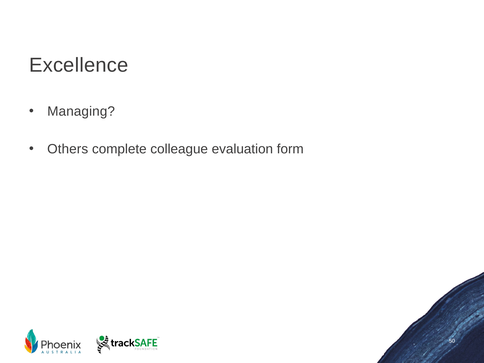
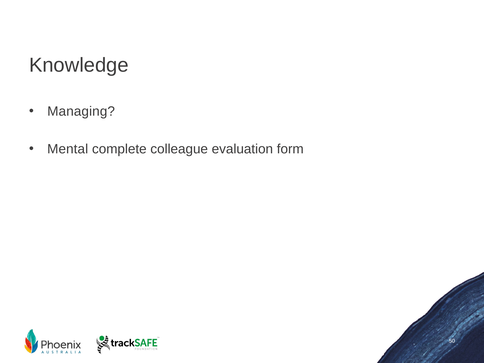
Excellence: Excellence -> Knowledge (79, 65)
Others: Others -> Mental (68, 149)
